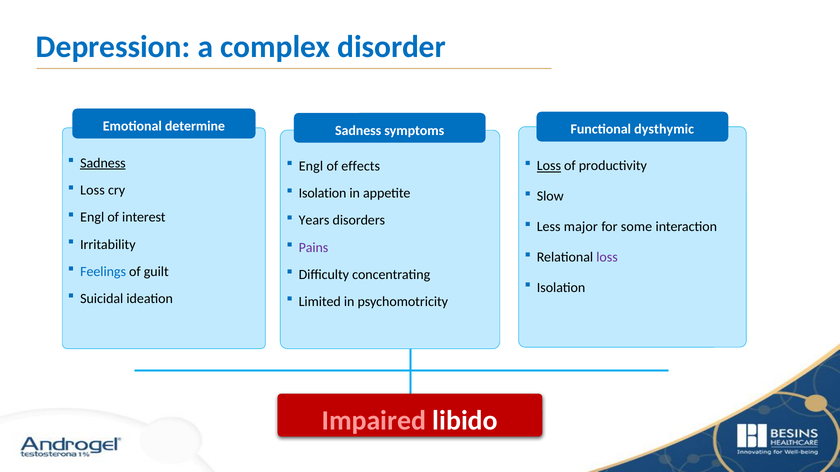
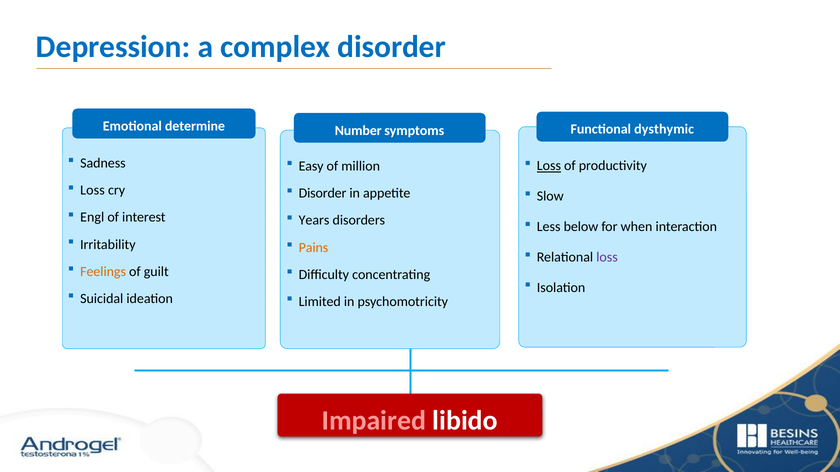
Sadness: Sadness -> Number (358, 131)
Sadness underline: present -> none (103, 163)
Engl: Engl -> Easy (311, 166)
effects: effects -> million (361, 166)
Isolation: Isolation -> Disorder (323, 193)
major: major -> below (581, 227)
some: some -> when (637, 227)
Pains colour: purple -> orange (313, 248)
Feelings colour: blue -> orange (103, 272)
